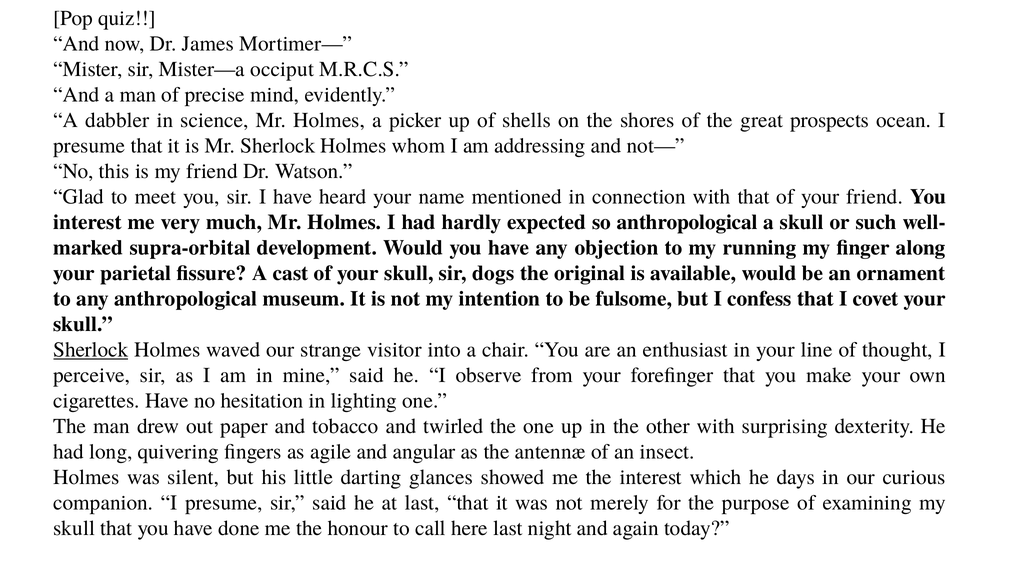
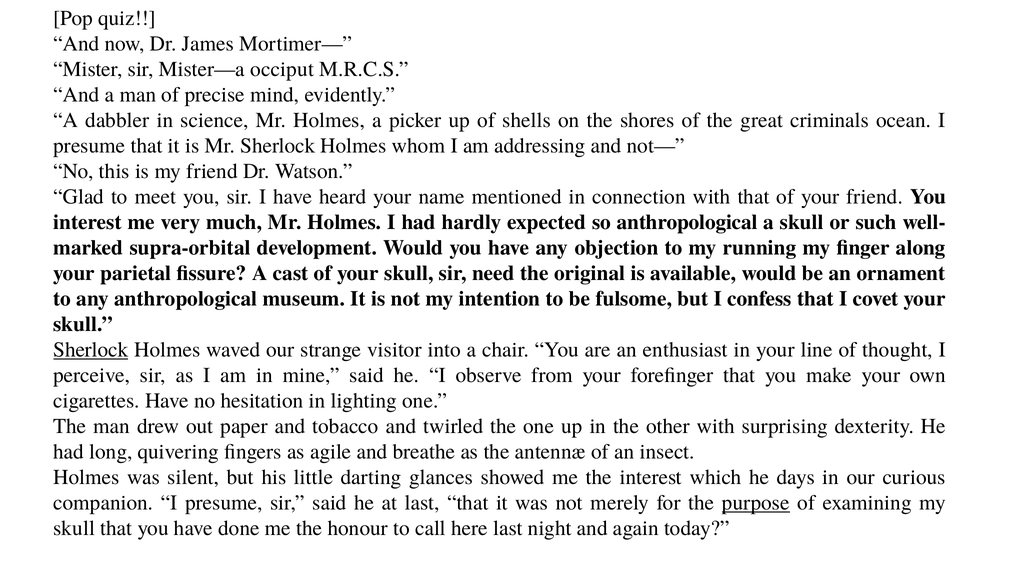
prospects: prospects -> criminals (830, 120)
dogs: dogs -> need (493, 273)
angular: angular -> breathe (424, 452)
purpose underline: none -> present (756, 503)
